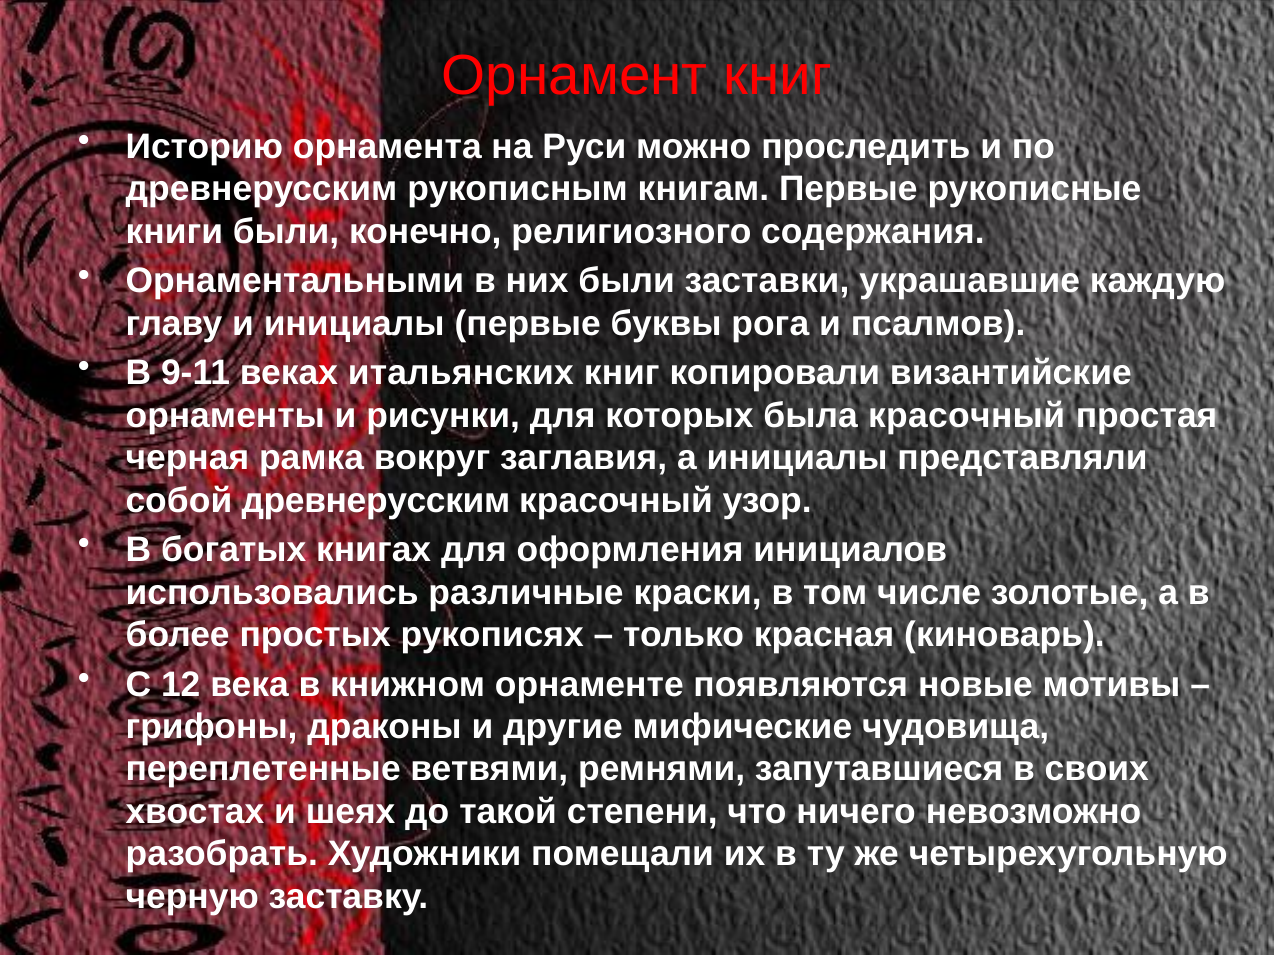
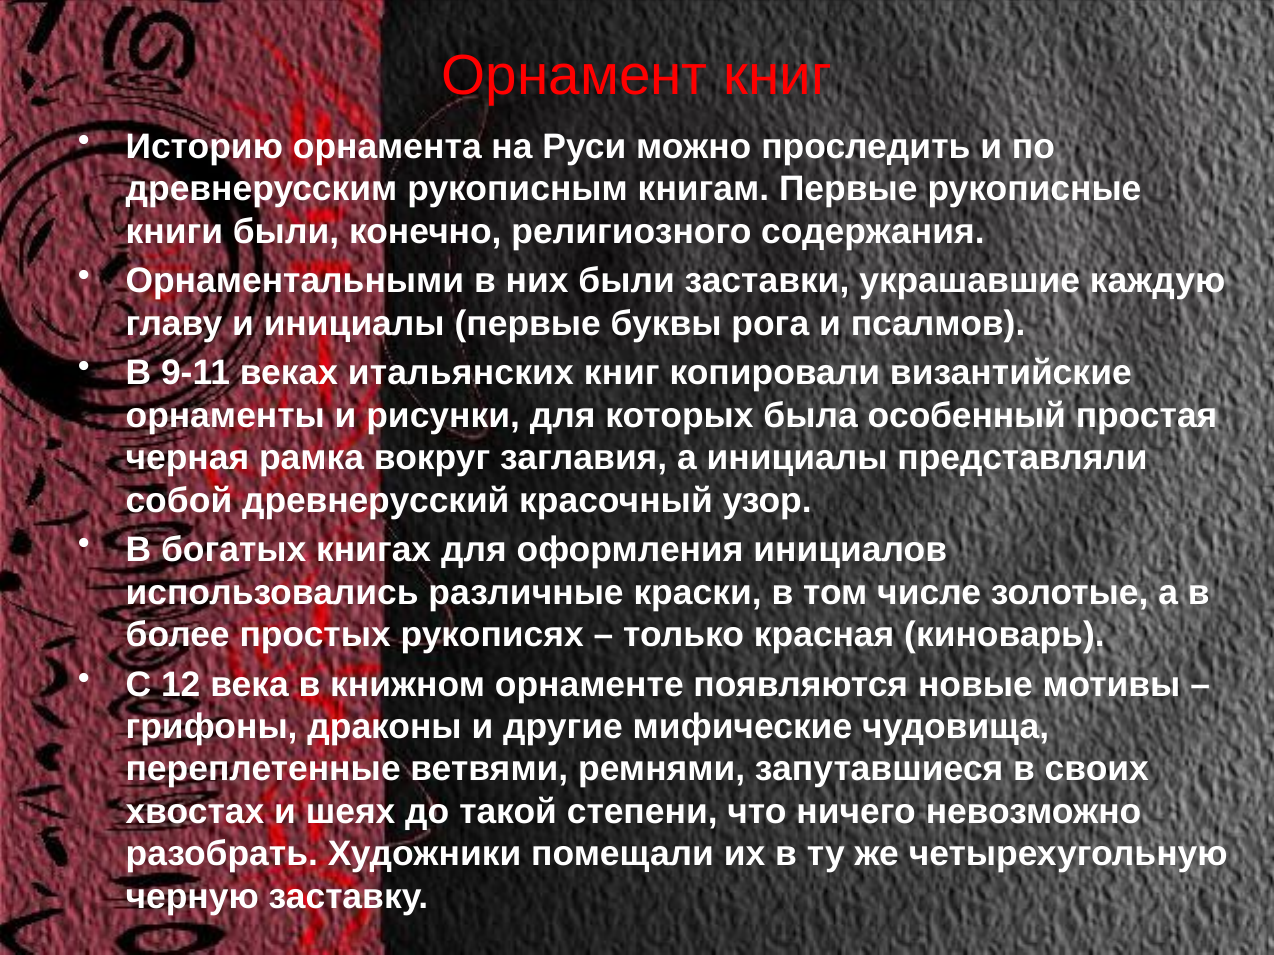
была красочный: красочный -> особенный (967, 416)
собой древнерусским: древнерусским -> древнерусский (376, 501)
